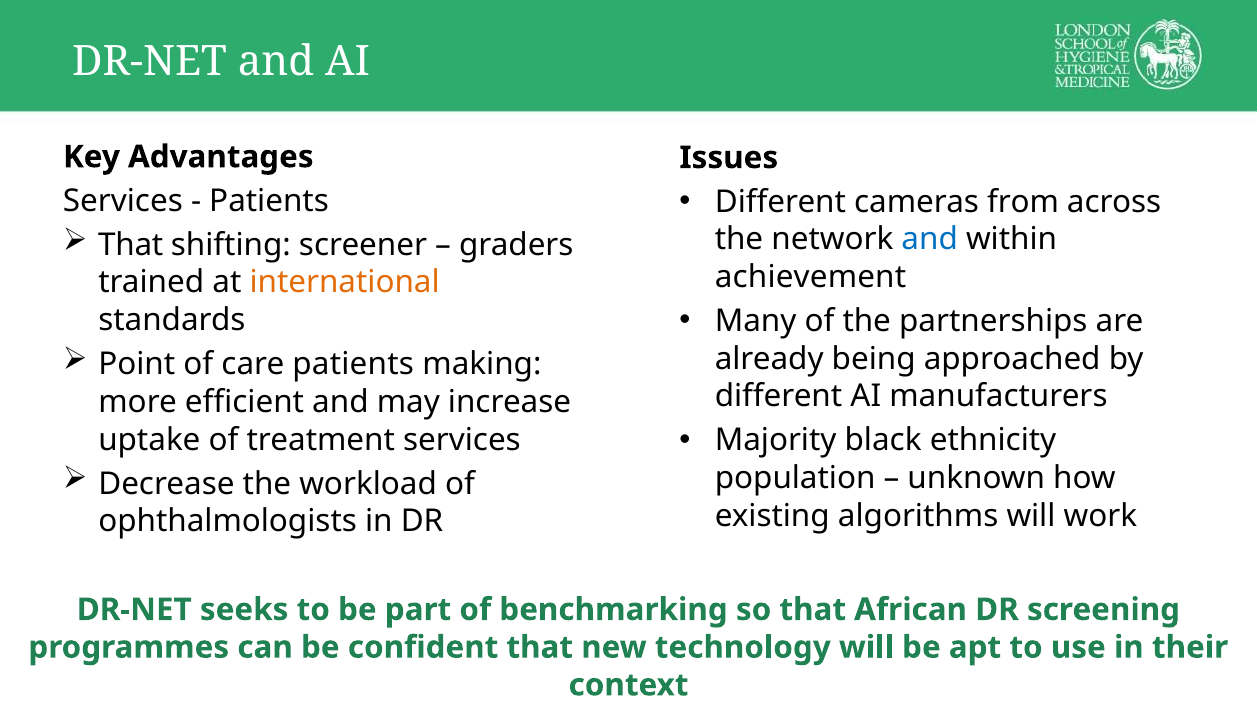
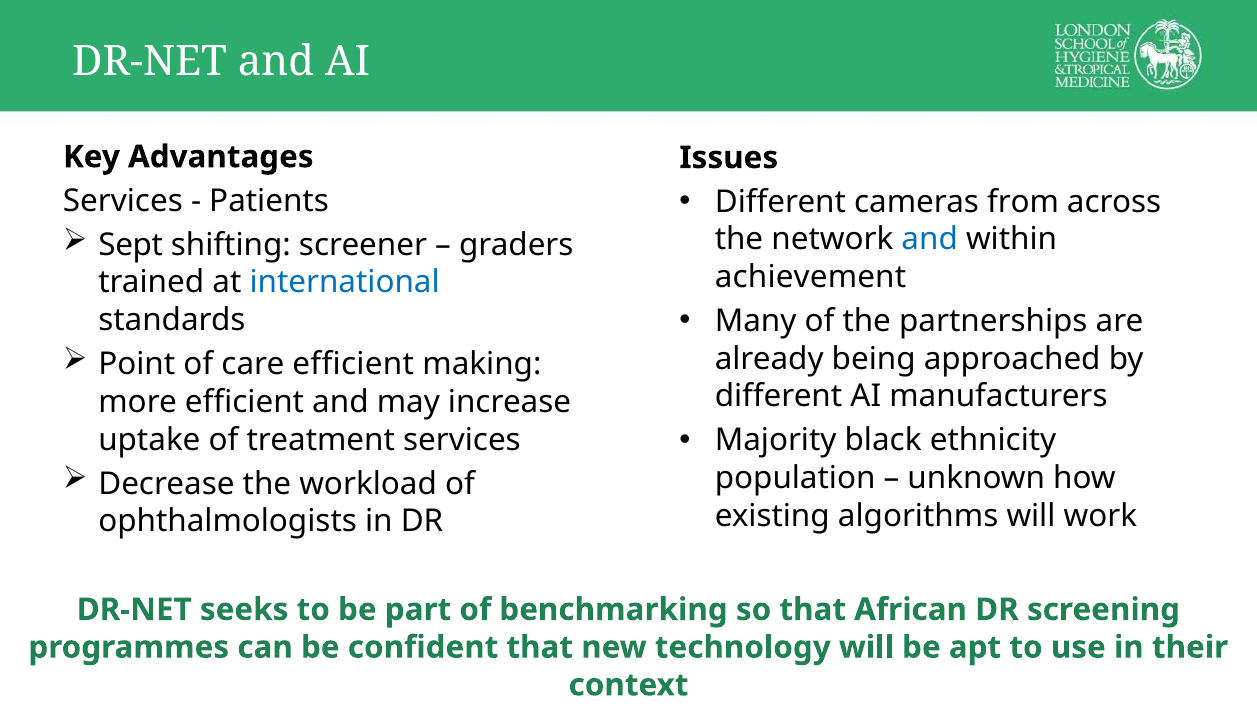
That: That -> Sept (131, 245)
international colour: orange -> blue (345, 283)
care patients: patients -> efficient (353, 364)
